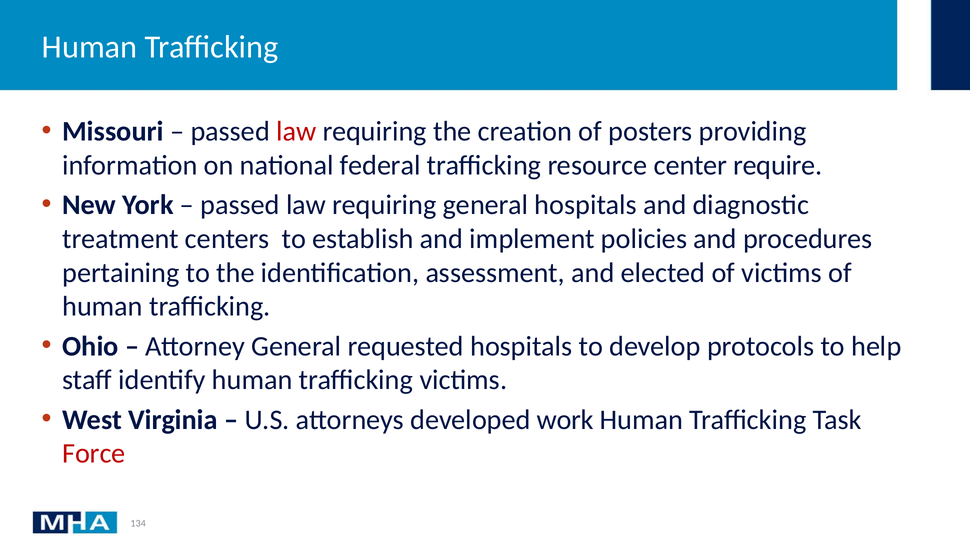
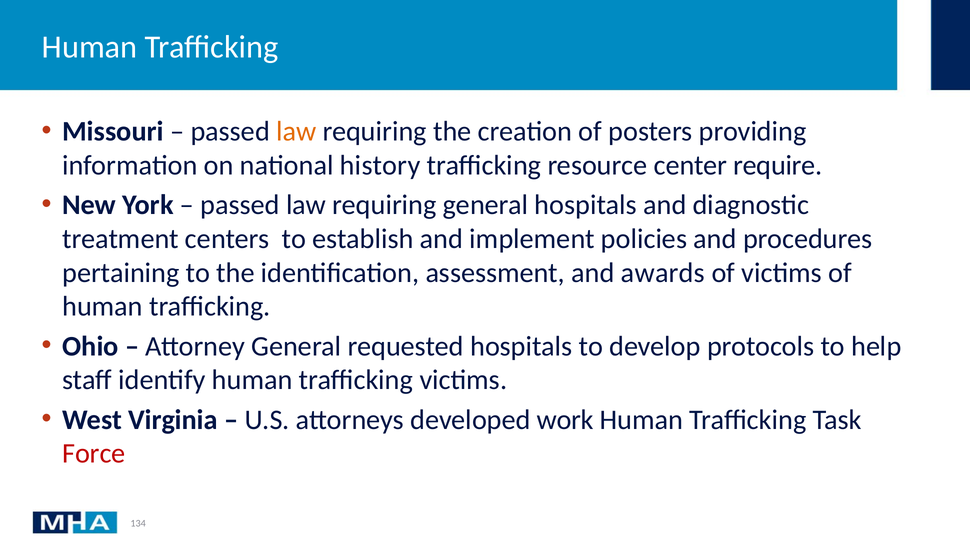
law colour: red -> orange (296, 131)
federal: federal -> history (380, 165)
elected: elected -> awards (663, 272)
